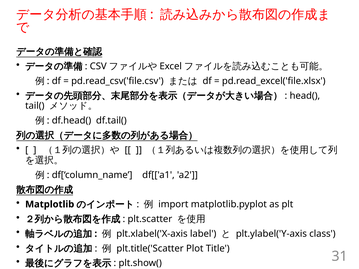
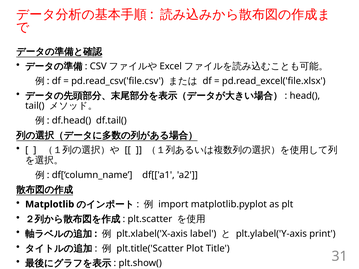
class: class -> print (322, 234)
